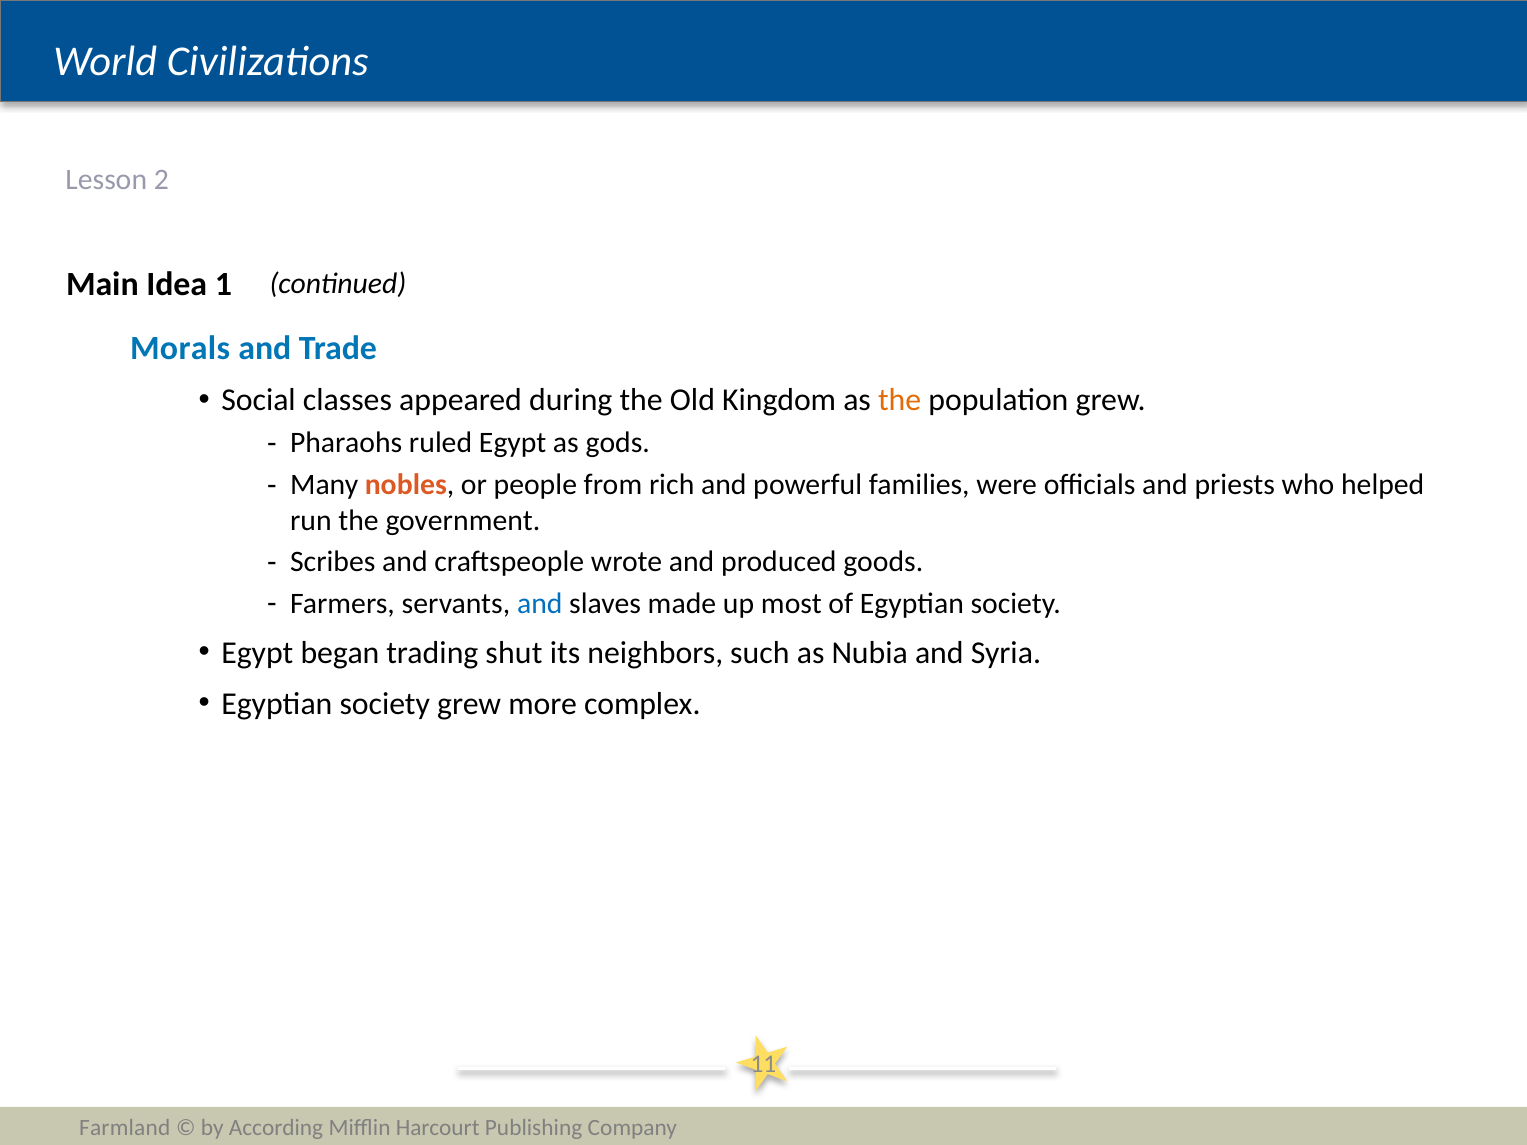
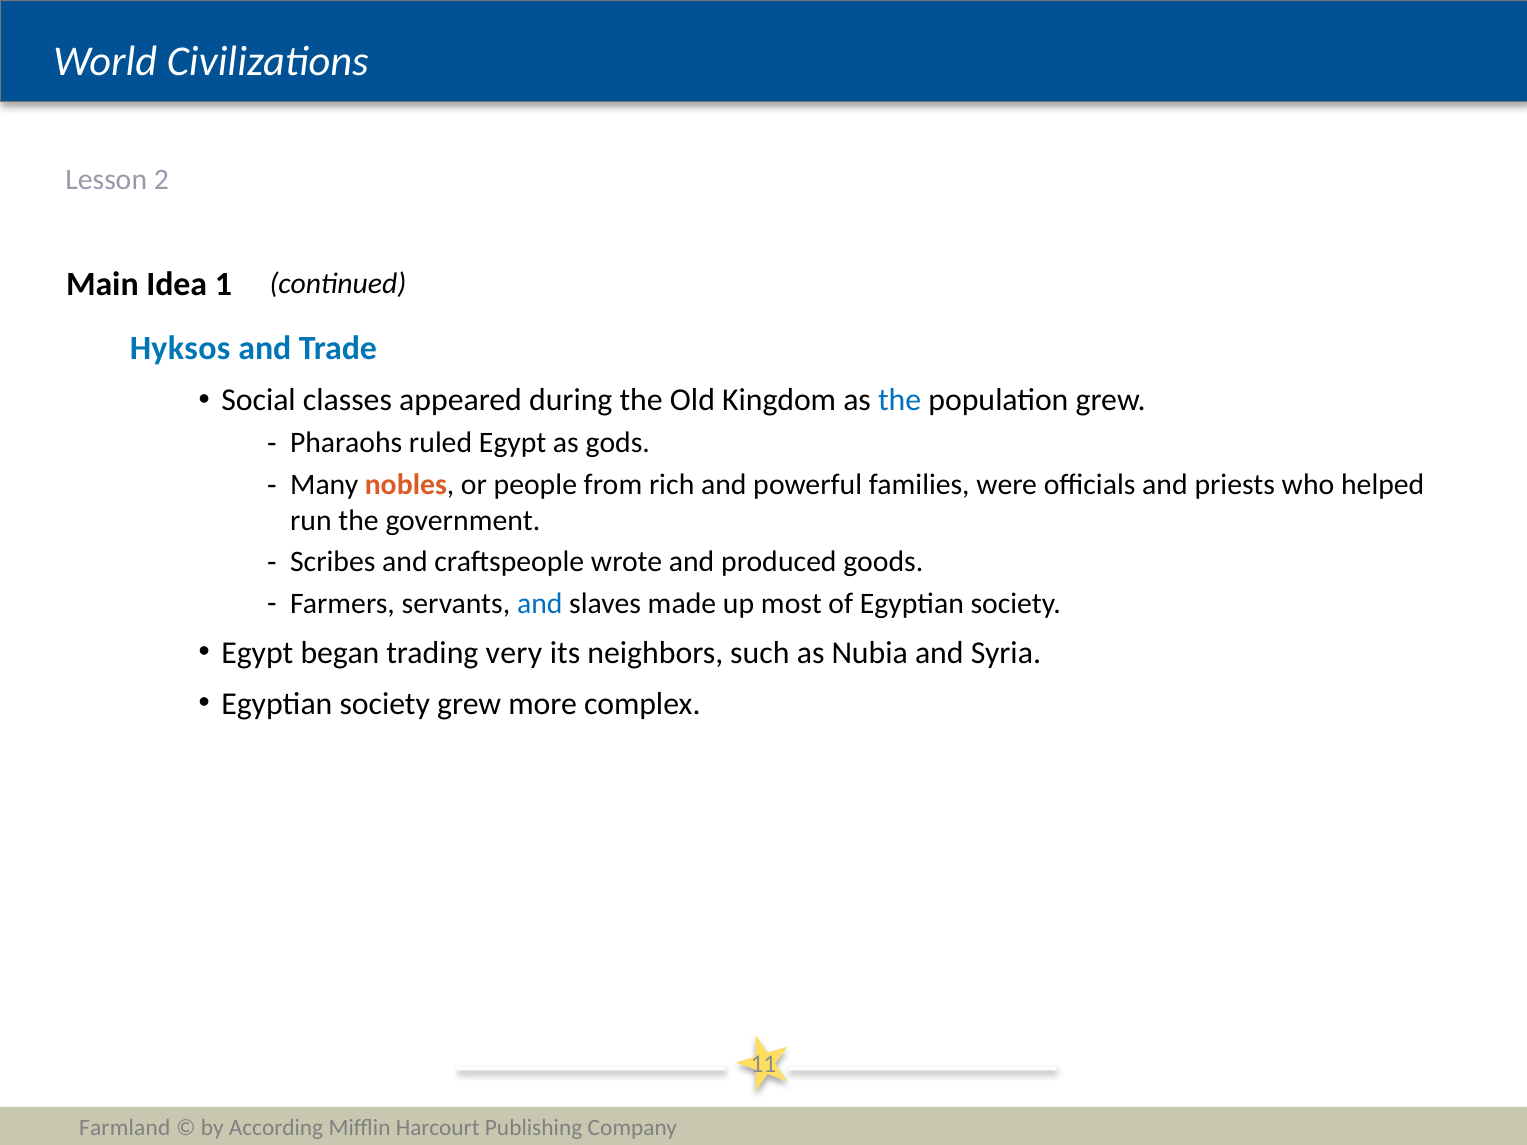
Morals: Morals -> Hyksos (180, 348)
the colour: orange -> blue (900, 401)
shut: shut -> very (514, 654)
